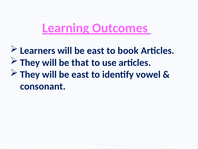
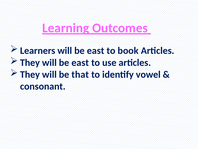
They will be that: that -> east (80, 62)
They will be east: east -> that (80, 74)
